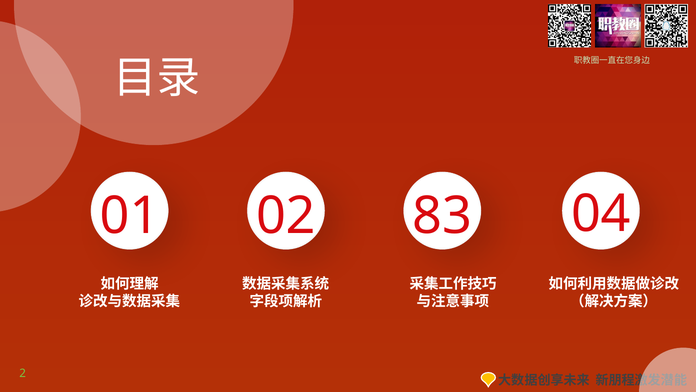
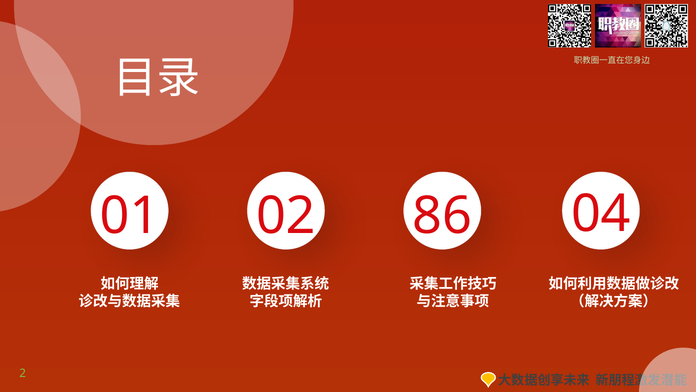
83: 83 -> 86 (442, 216)
